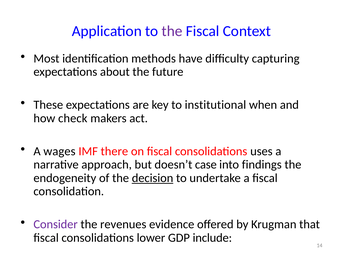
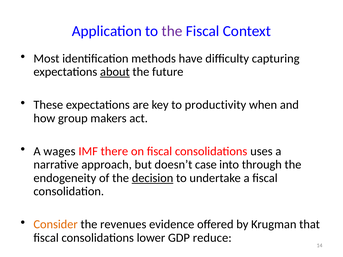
about underline: none -> present (115, 72)
institutional: institutional -> productivity (215, 105)
check: check -> group (73, 118)
findings: findings -> through (262, 165)
Consider colour: purple -> orange (56, 225)
include: include -> reduce (212, 238)
